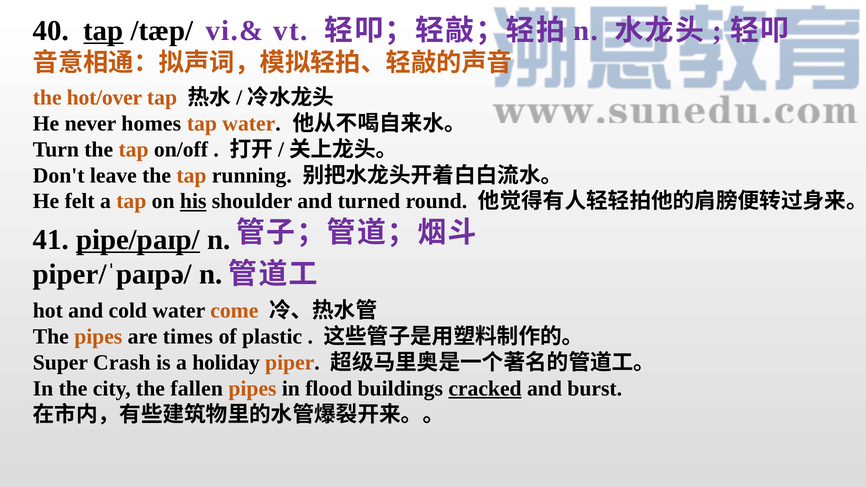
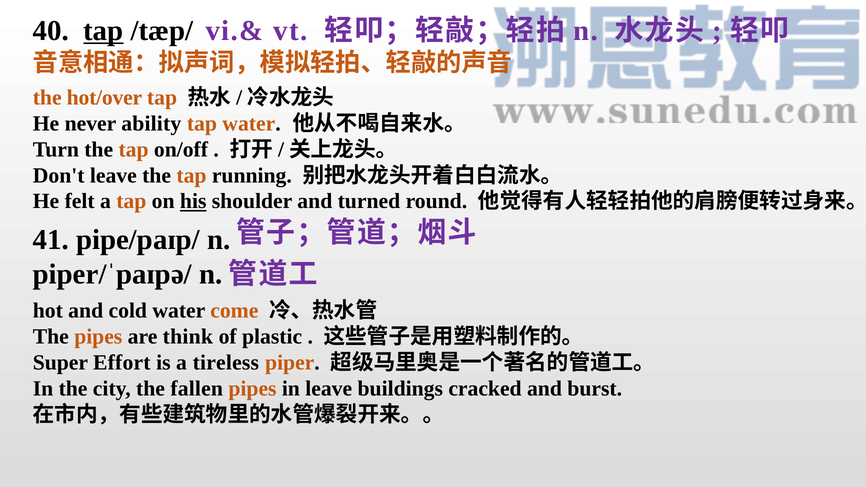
homes: homes -> ability (151, 123)
pipe/paɪp/ underline: present -> none (138, 240)
times: times -> think (188, 337)
Crash: Crash -> Effort (122, 363)
holiday: holiday -> tireless (226, 363)
in flood: flood -> leave (329, 389)
cracked underline: present -> none (485, 389)
